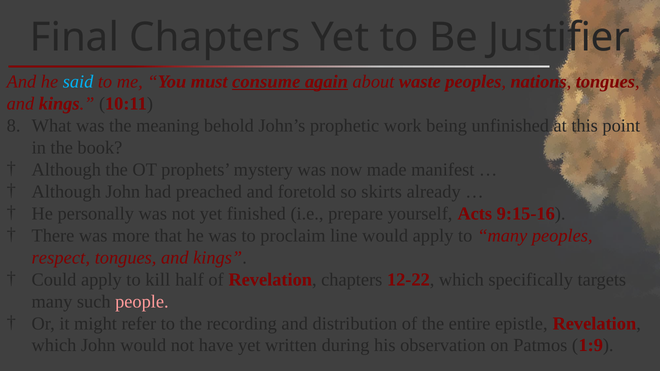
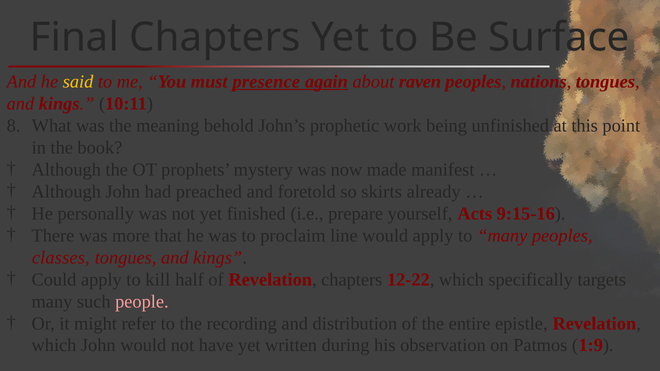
Justifier: Justifier -> Surface (559, 37)
said colour: light blue -> yellow (78, 82)
consume: consume -> presence (266, 82)
waste: waste -> raven (420, 82)
respect: respect -> classes (61, 258)
